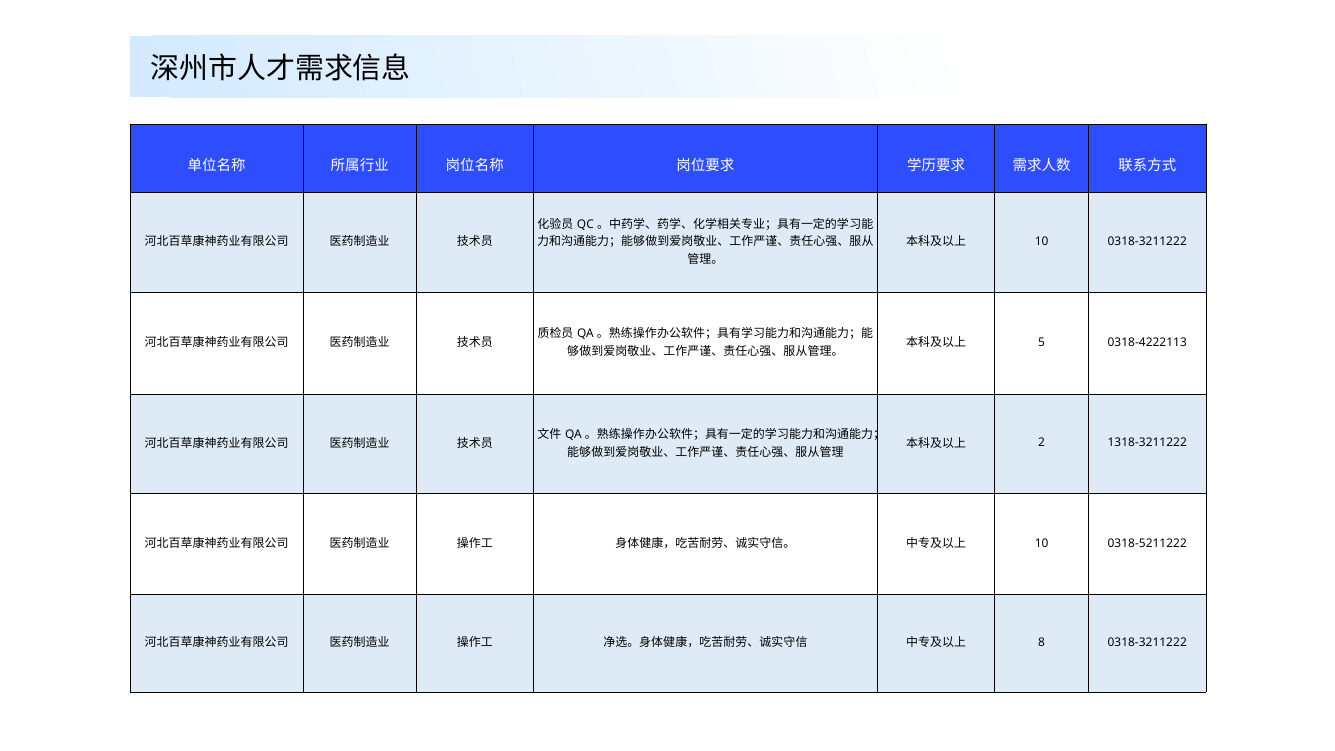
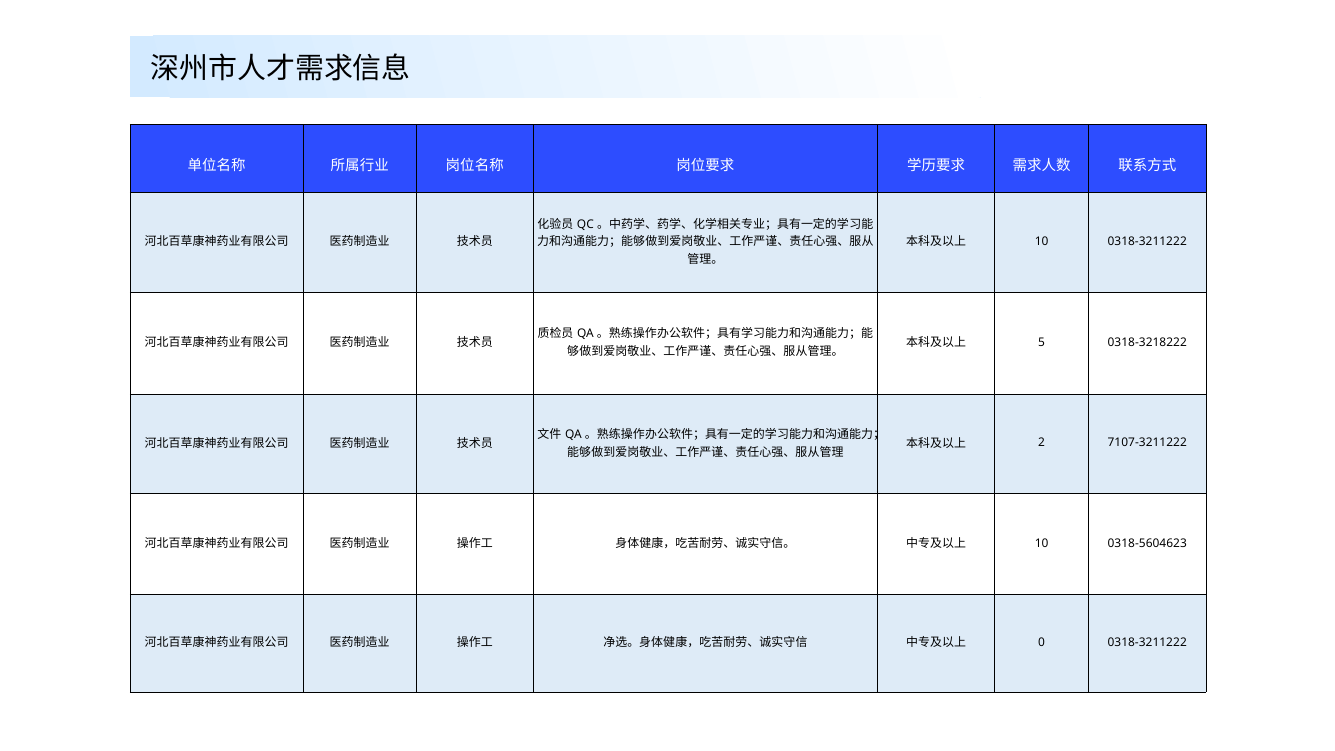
0318-4222113: 0318-4222113 -> 0318-3218222 (1147, 342)
1318-3211222: 1318-3211222 -> 7107-3211222 (1147, 443)
0318-5211222: 0318-5211222 -> 0318-5604623 (1147, 543)
8: 8 -> 0 (1042, 642)
